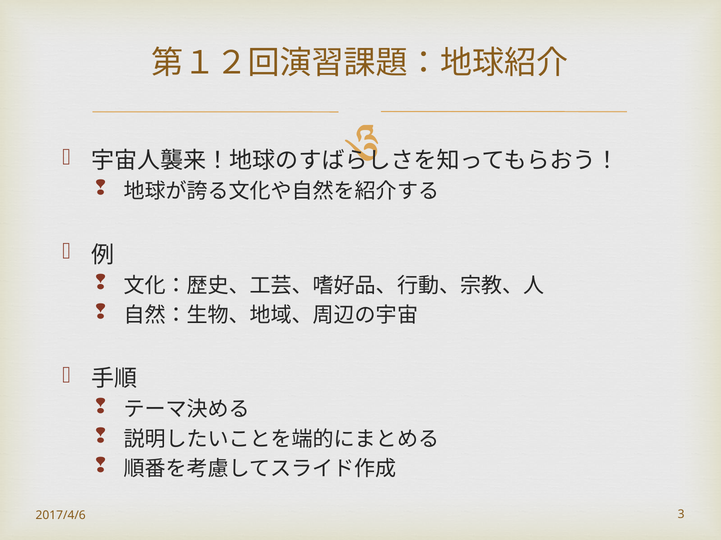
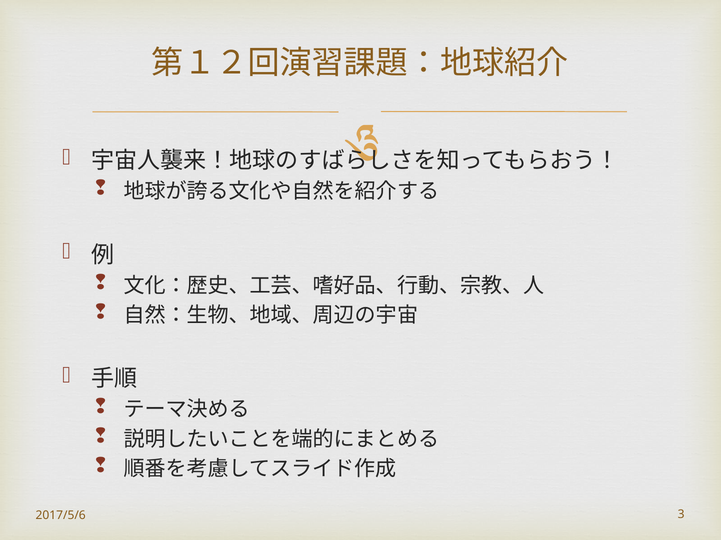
2017/4/6: 2017/4/6 -> 2017/5/6 (61, 516)
